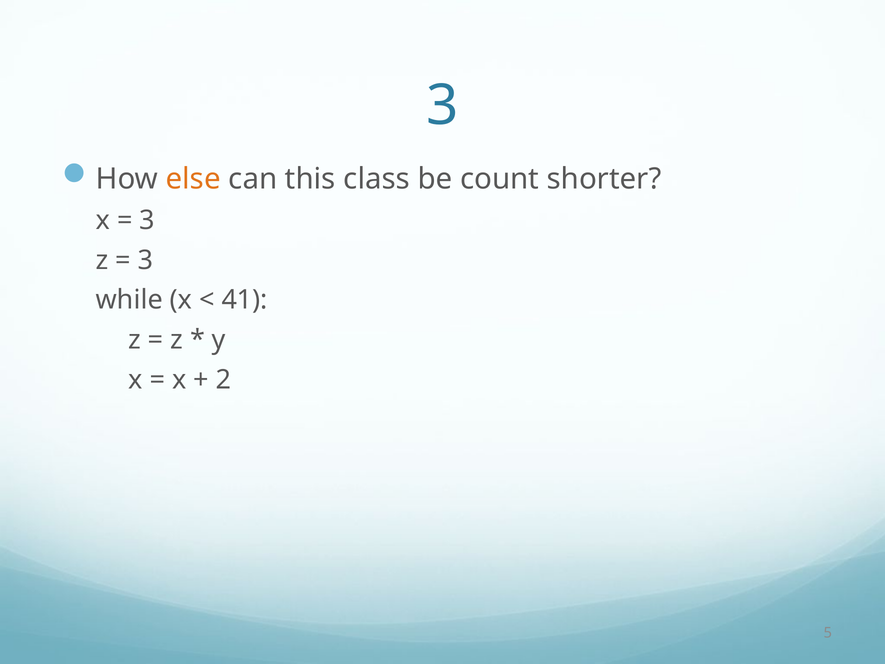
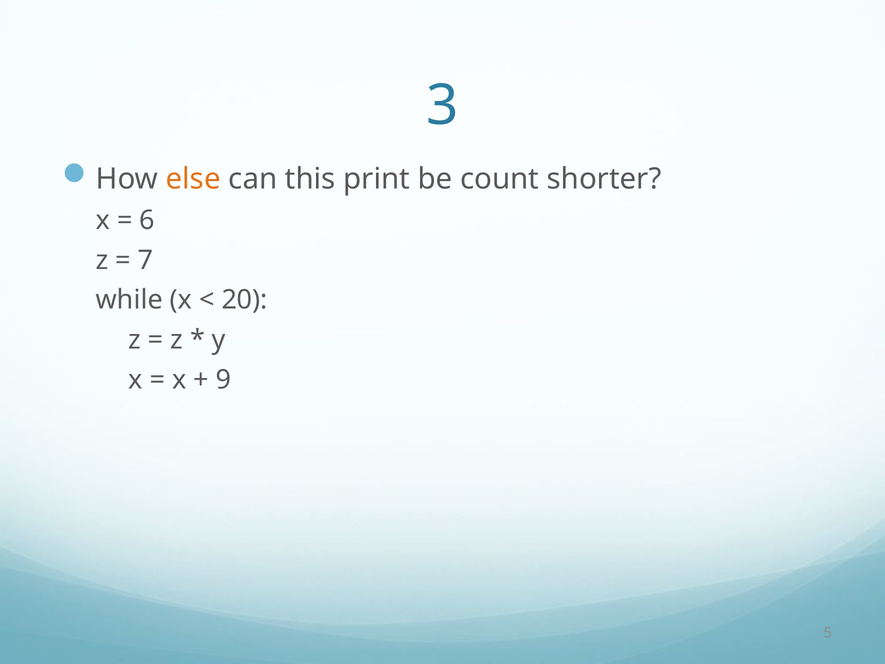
class: class -> print (377, 179)
3: 3 -> 6 (147, 220)
3: 3 -> 7 (146, 260)
41: 41 -> 20 (245, 300)
2: 2 -> 9 (223, 380)
